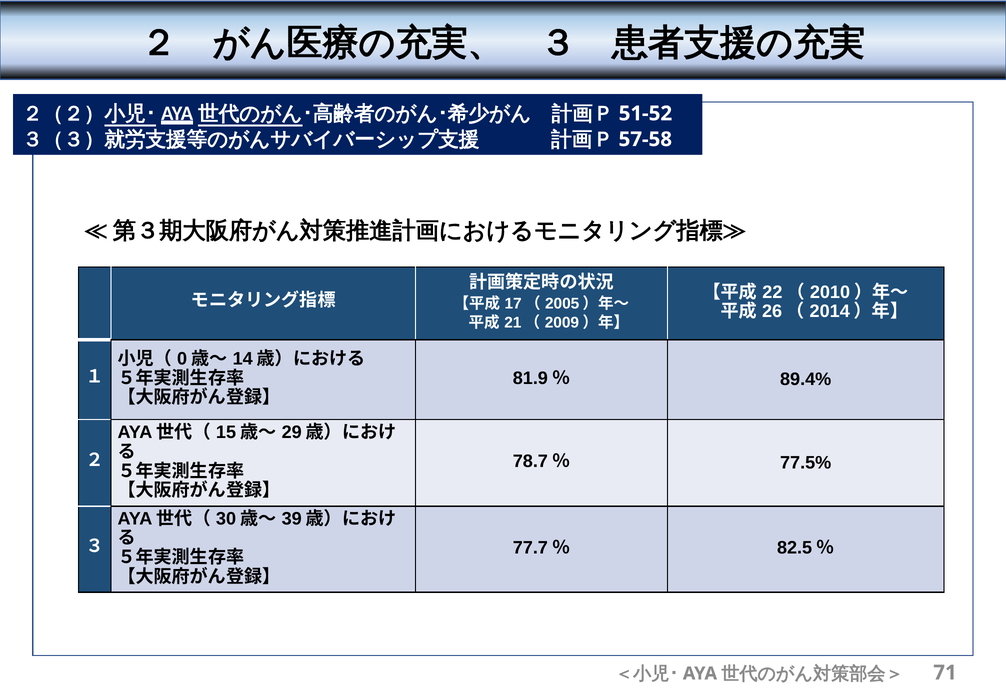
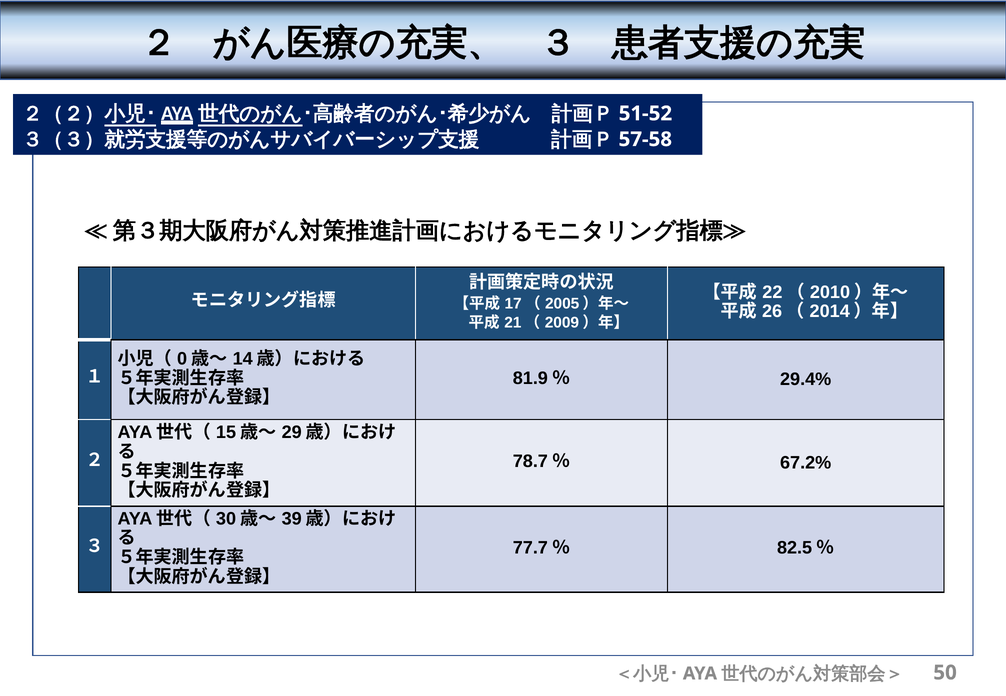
89.4%: 89.4% -> 29.4% (806, 380)
77.5%: 77.5% -> 67.2% (806, 463)
71: 71 -> 50 (945, 673)
